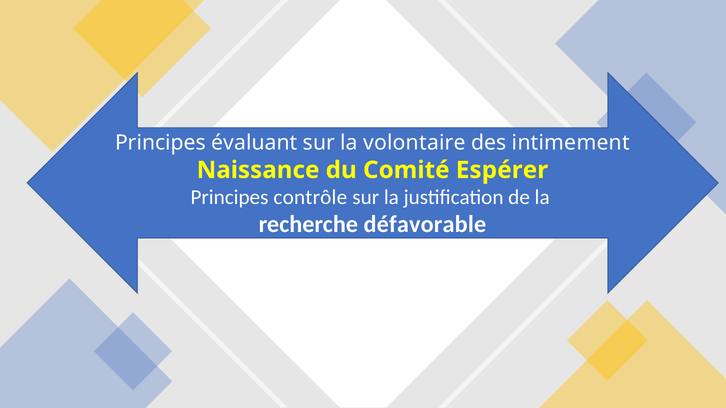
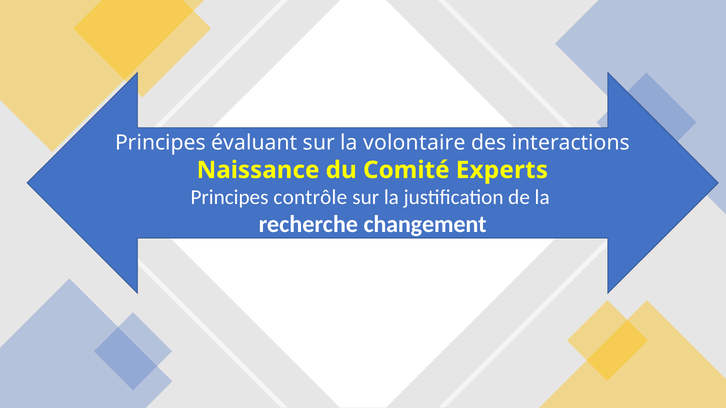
intimement: intimement -> interactions (571, 143)
Espérer: Espérer -> Experts (502, 170)
défavorable: défavorable -> changement (425, 225)
